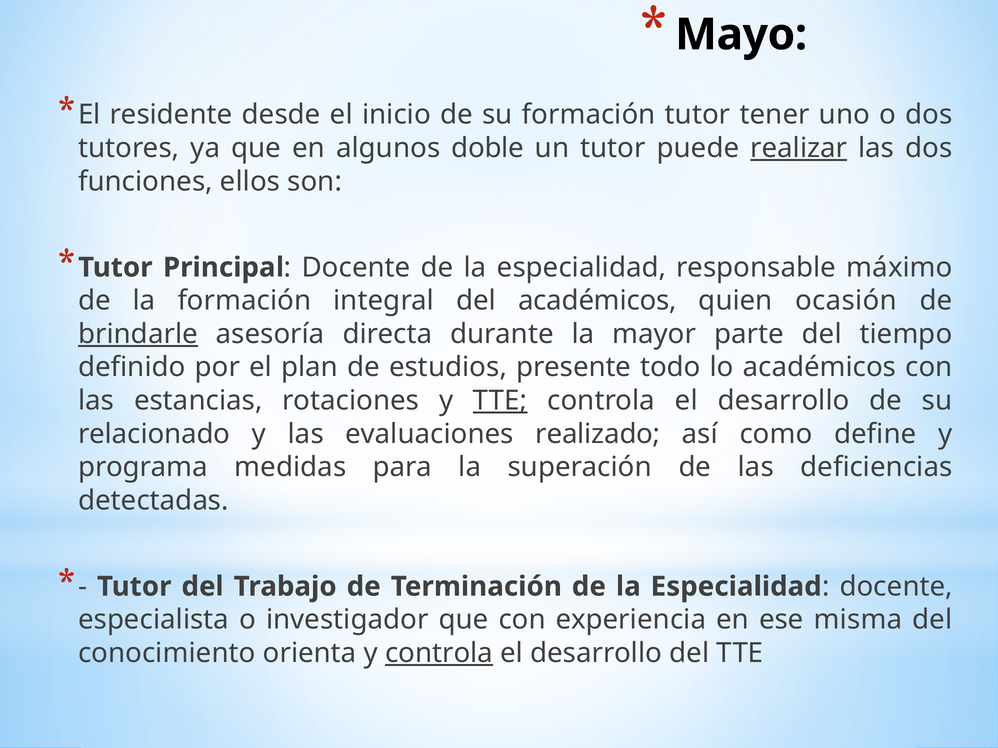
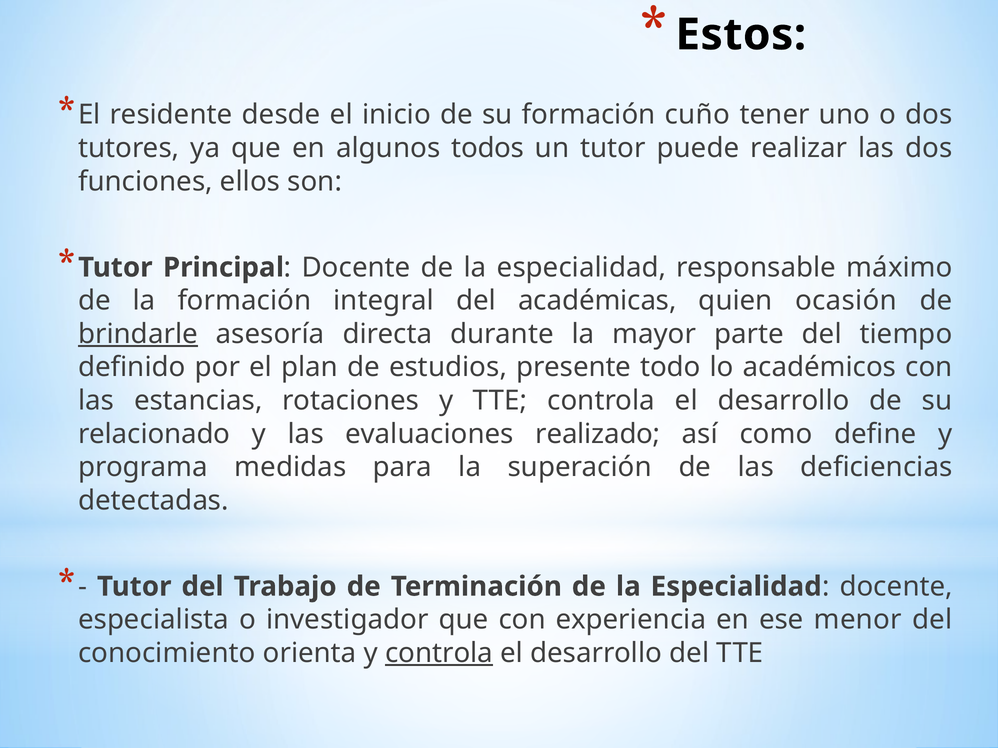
Mayo: Mayo -> Estos (741, 35)
formación tutor: tutor -> cuño (697, 115)
doble: doble -> todos (488, 148)
realizar underline: present -> none (799, 148)
del académicos: académicos -> académicas (597, 301)
TTE underline: present -> none (500, 401)
misma: misma -> menor (858, 620)
